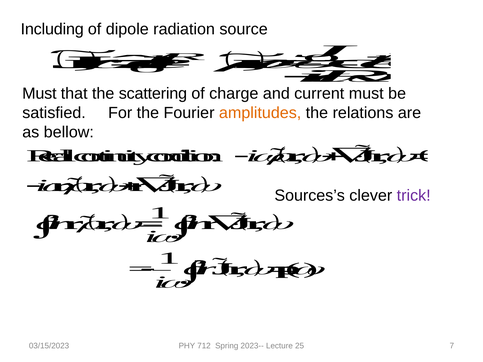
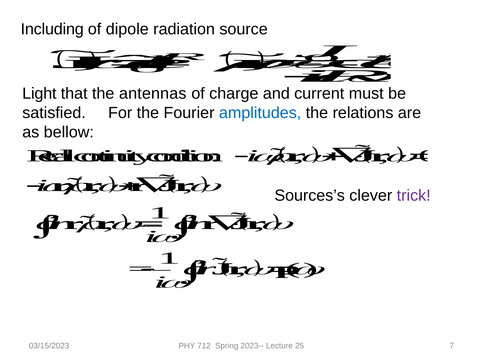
Must: Must -> Light (39, 93)
scattering: scattering -> antennas (153, 93)
amplitudes colour: orange -> blue (260, 113)
